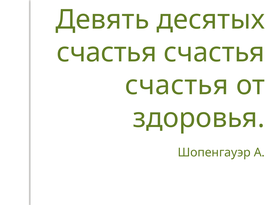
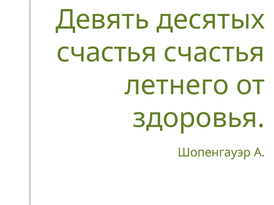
счастья: счастья -> летнего (177, 85)
